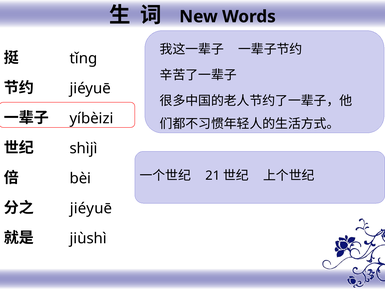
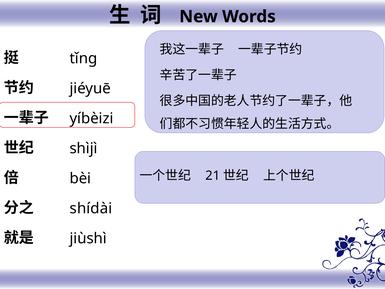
jiéyuē: jiéyuē -> shídài (91, 208)
